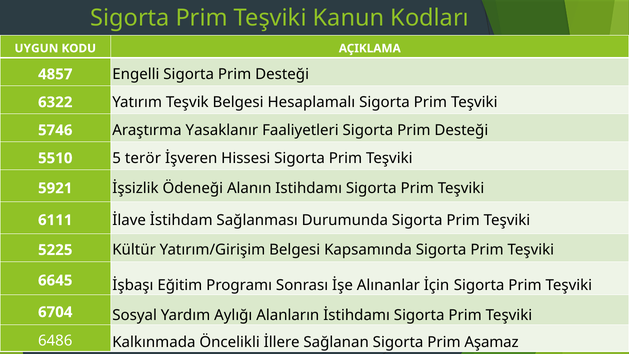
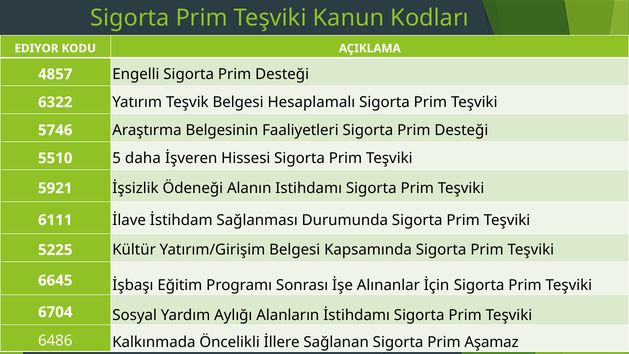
UYGUN: UYGUN -> EDIYOR (37, 48)
Yasaklanır: Yasaklanır -> Belgesinin (222, 130)
terör: terör -> daha (143, 158)
